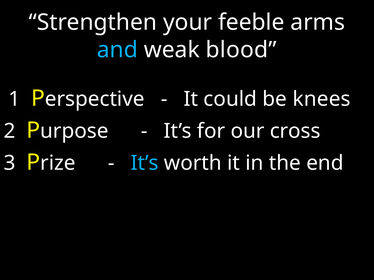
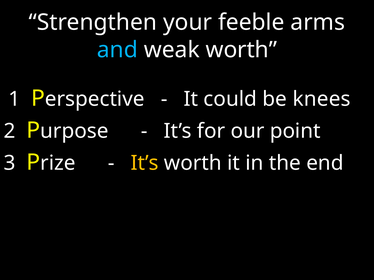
weak blood: blood -> worth (241, 50)
cross: cross -> point (295, 131)
It’s colour: light blue -> yellow (145, 163)
